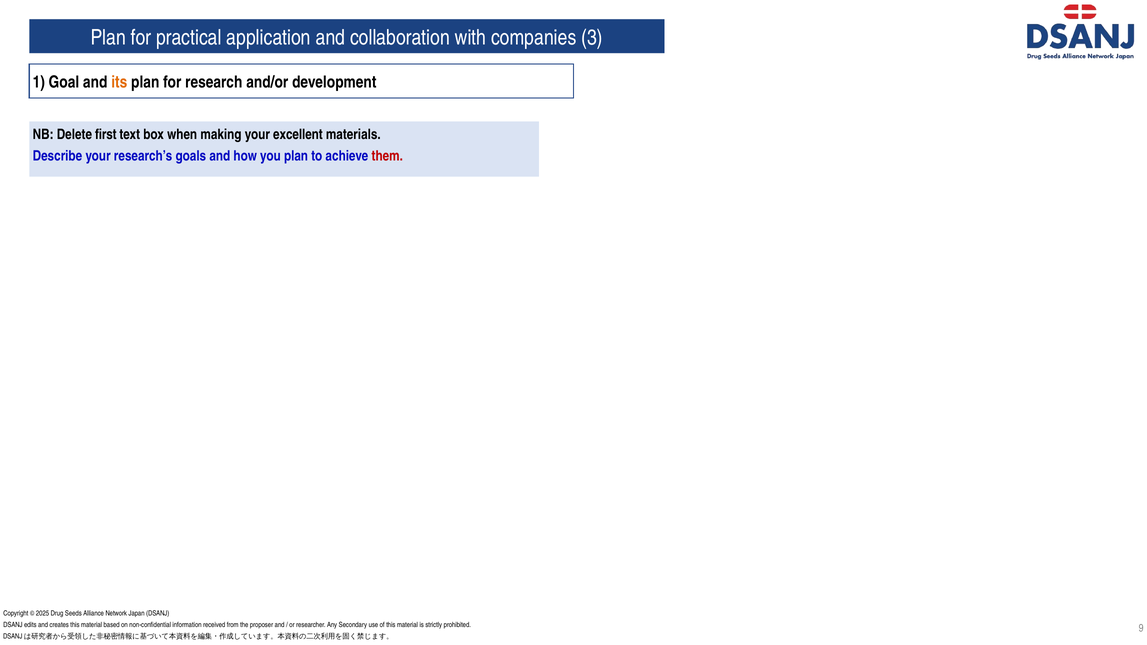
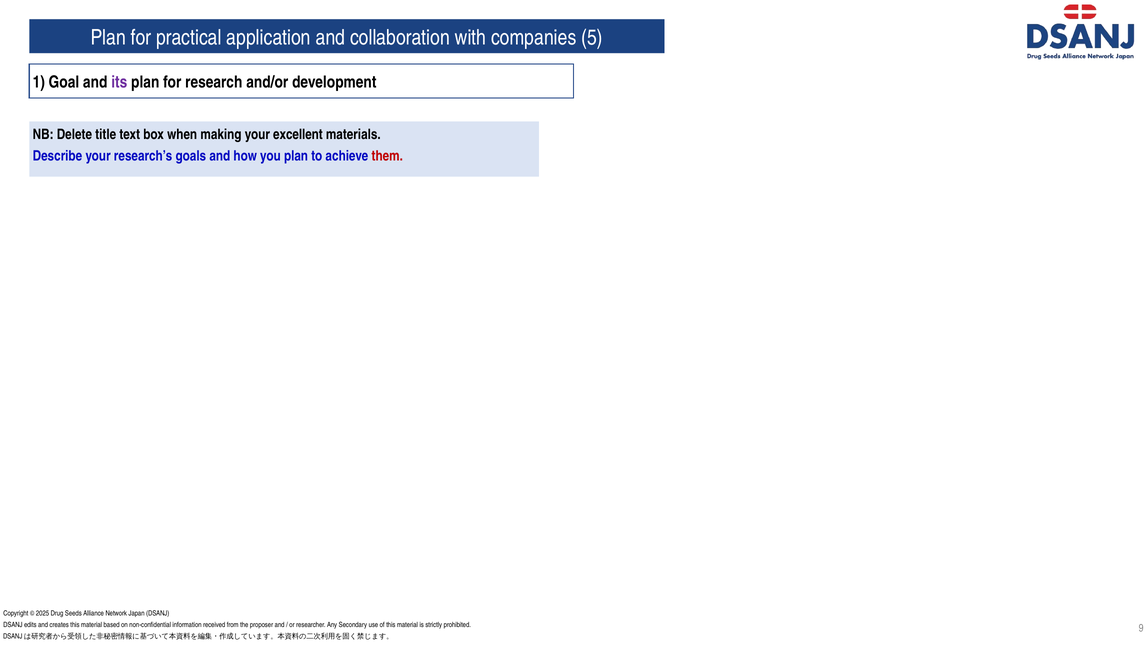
3: 3 -> 5 (592, 38)
its colour: orange -> purple (119, 82)
first: first -> title (106, 134)
